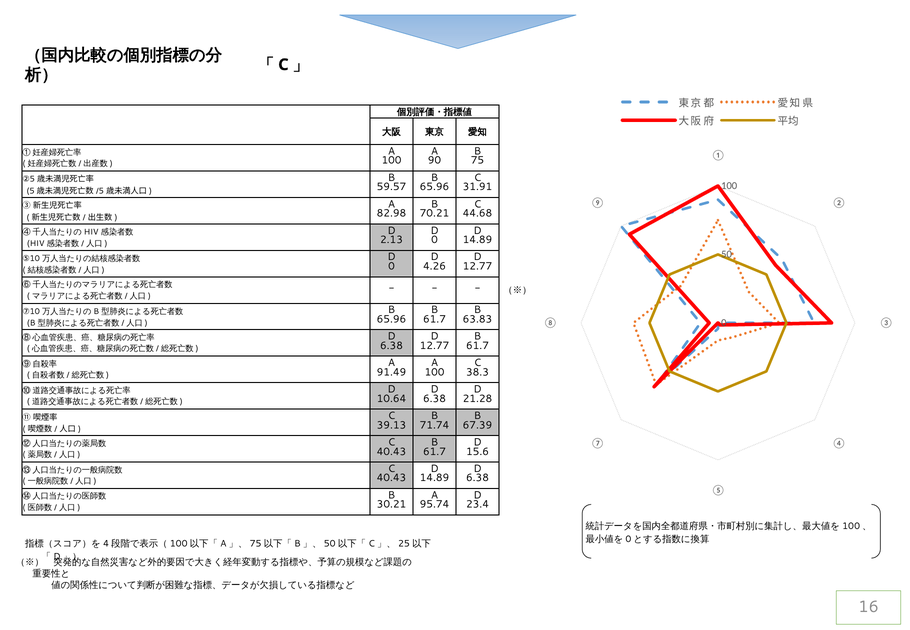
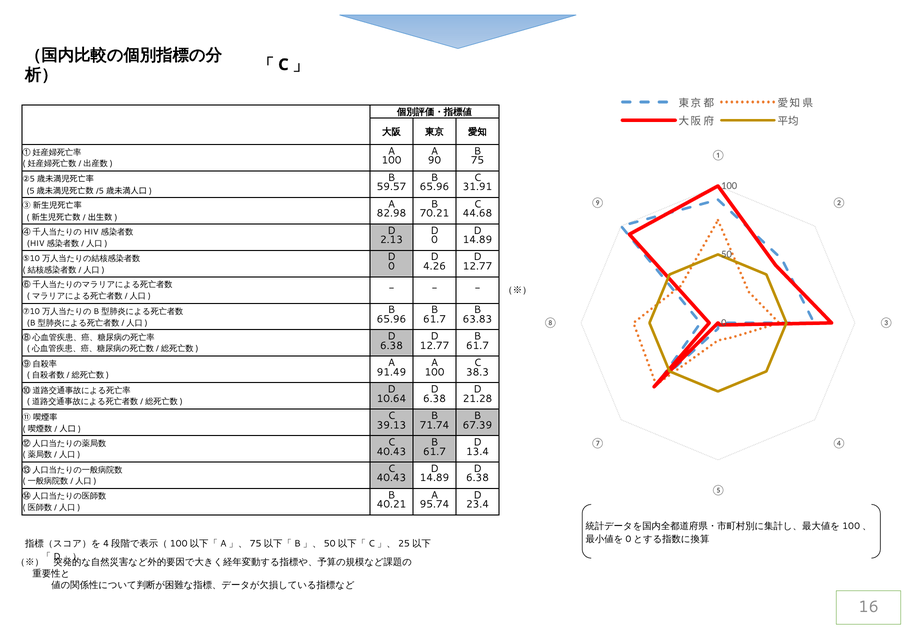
15.6: 15.6 -> 13.4 (478, 452)
30.21: 30.21 -> 40.21 (391, 504)
